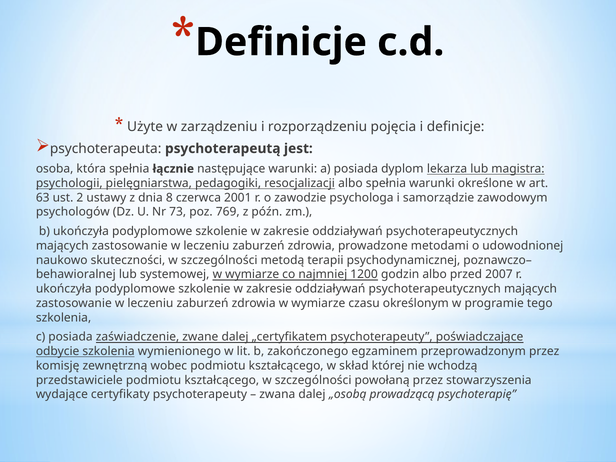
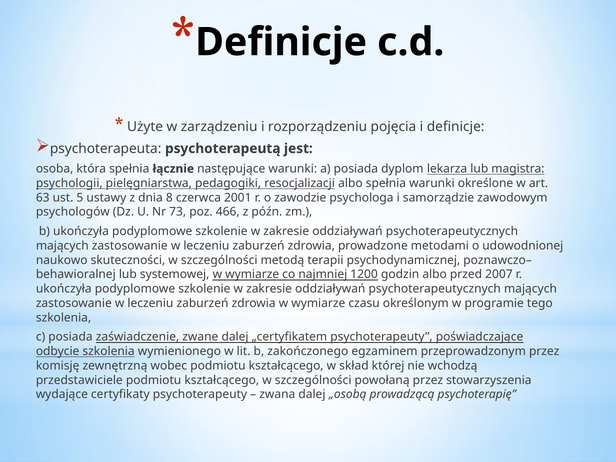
2: 2 -> 5 (80, 198)
769: 769 -> 466 (228, 212)
